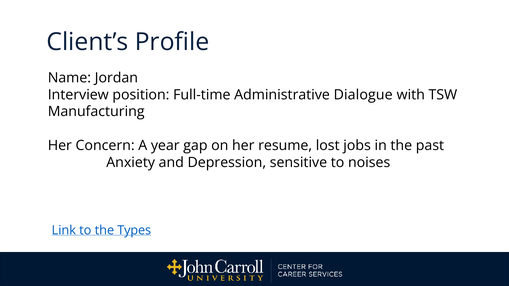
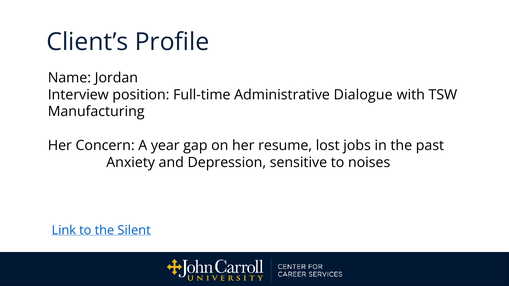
Types: Types -> Silent (134, 231)
